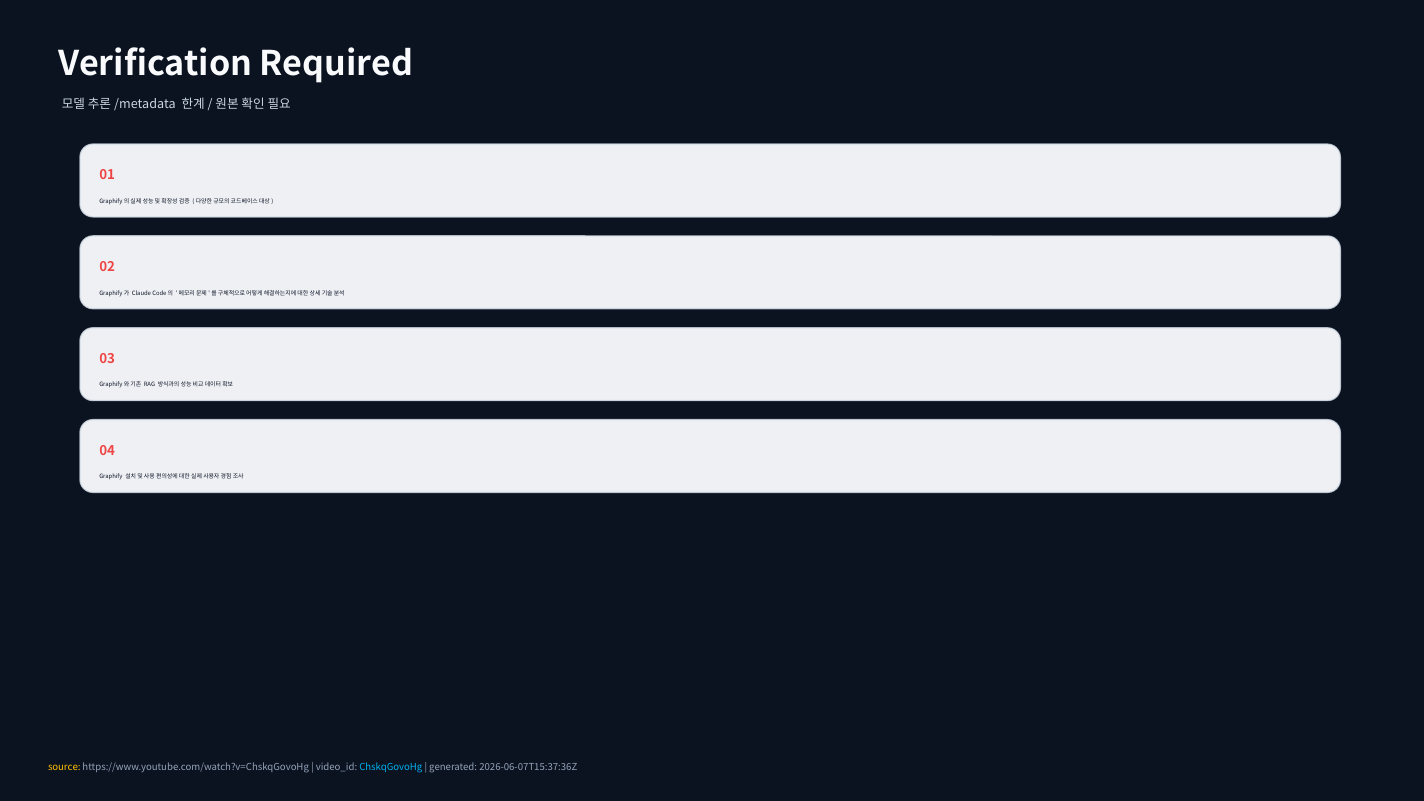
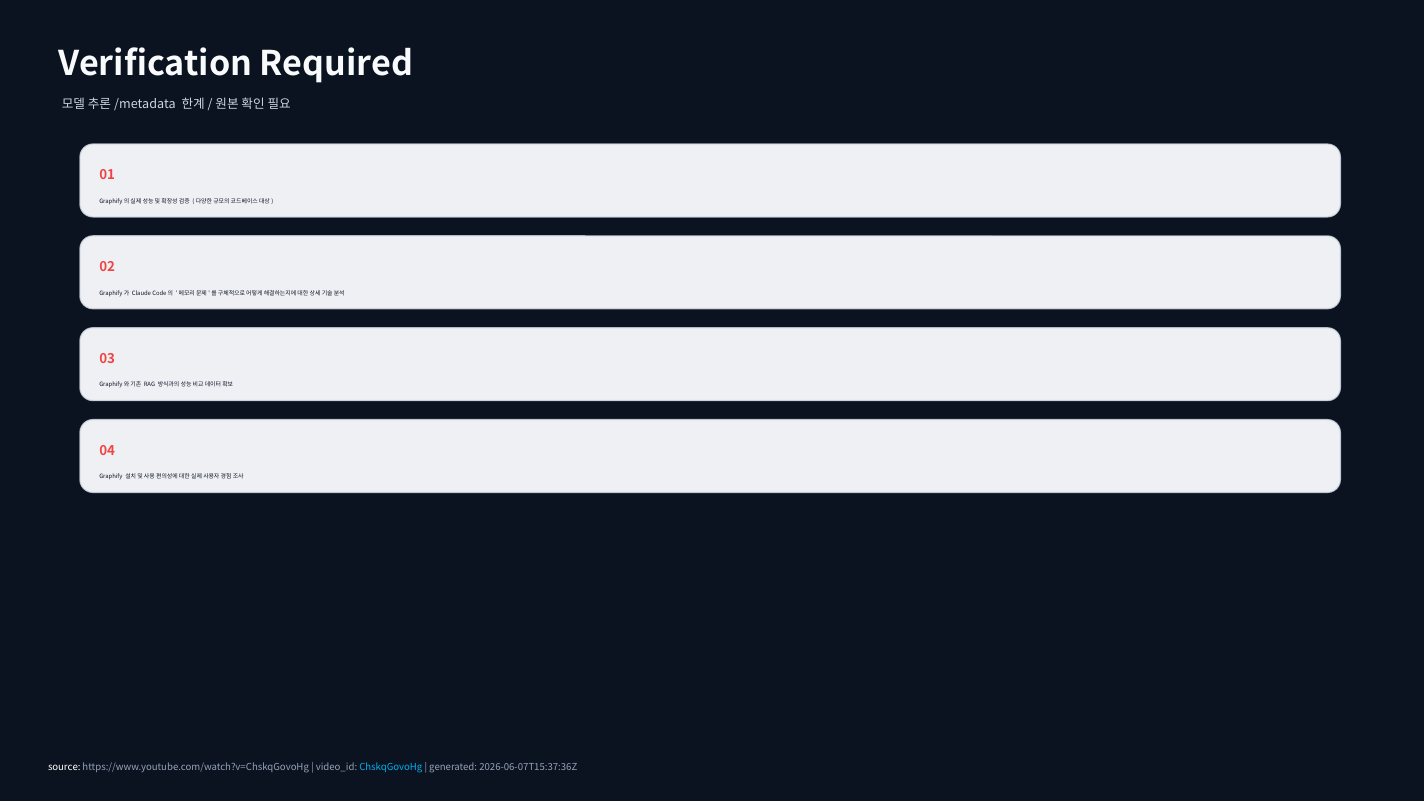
source colour: yellow -> white (64, 767)
